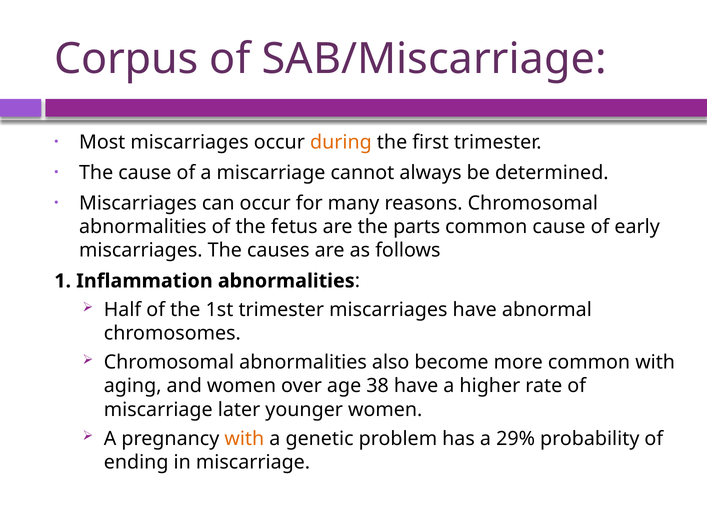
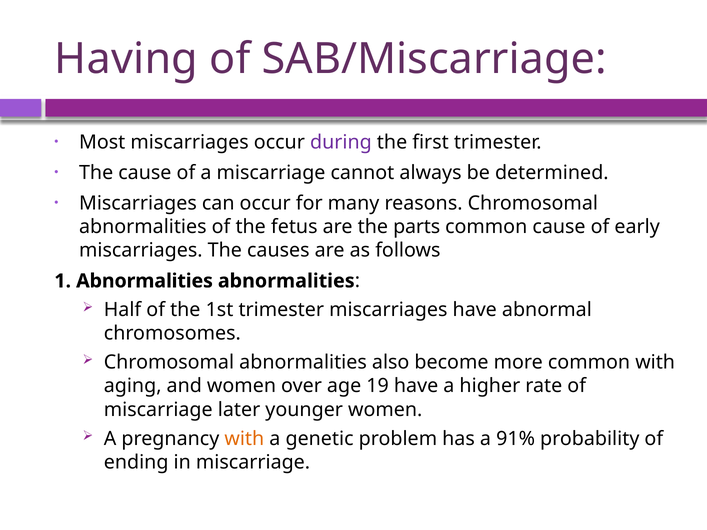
Corpus: Corpus -> Having (126, 59)
during colour: orange -> purple (341, 143)
1 Inflammation: Inflammation -> Abnormalities (145, 281)
38: 38 -> 19 (378, 386)
29%: 29% -> 91% (516, 439)
